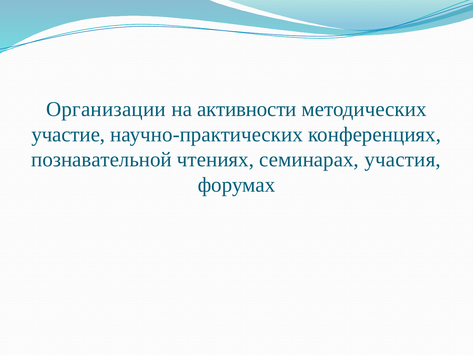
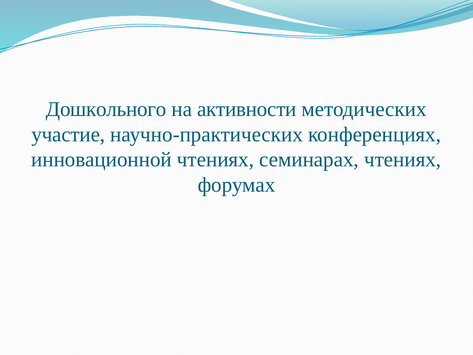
Организации: Организации -> Дошкольного (106, 109)
познавательной: познавательной -> инновационной (101, 160)
семинарах участия: участия -> чтениях (403, 160)
